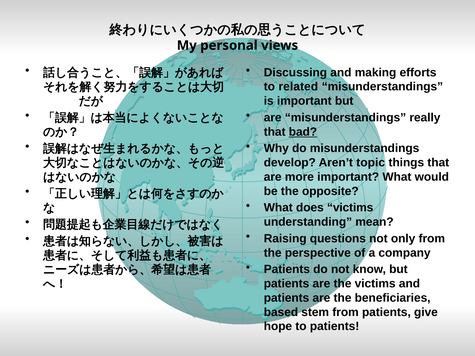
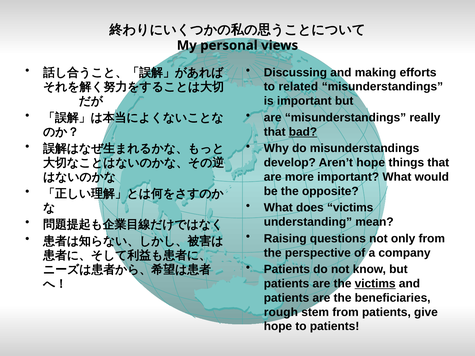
Aren’t topic: topic -> hope (371, 163)
victims underline: none -> present (375, 284)
based: based -> rough (281, 312)
